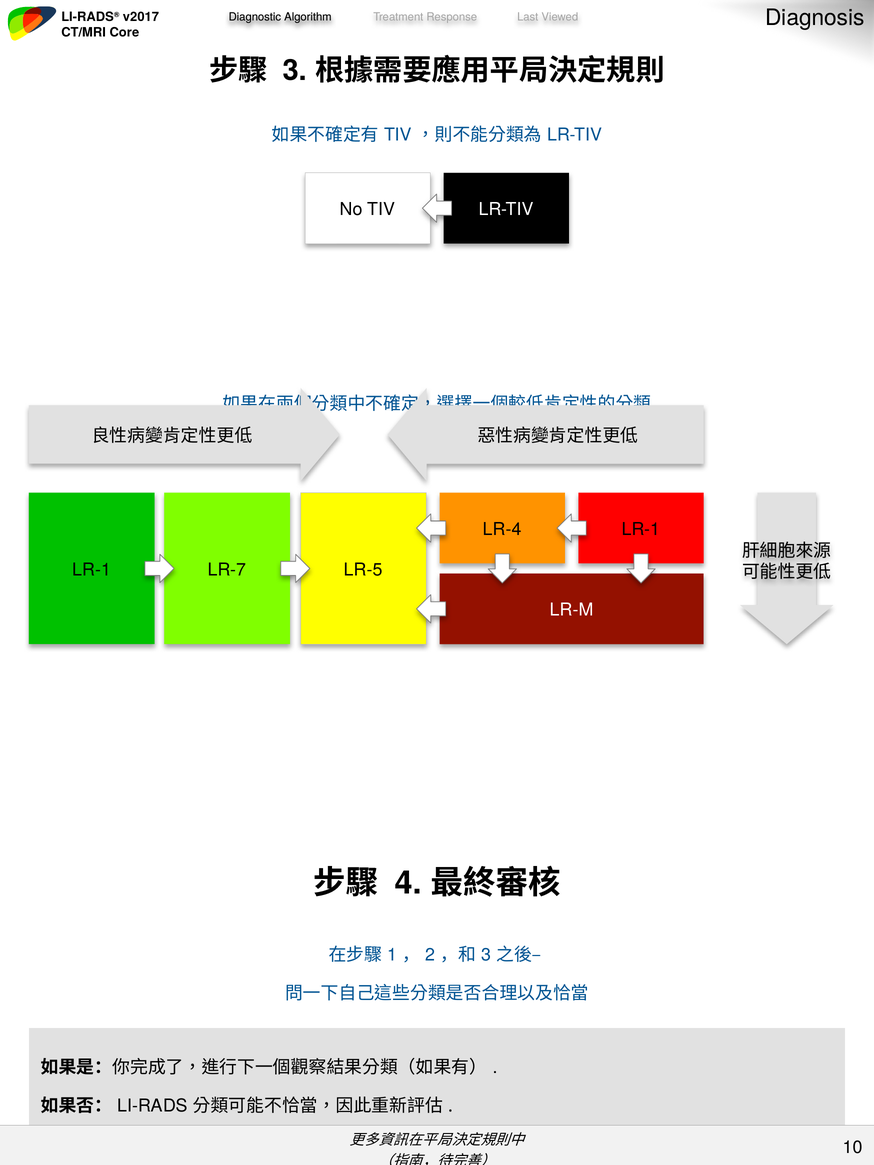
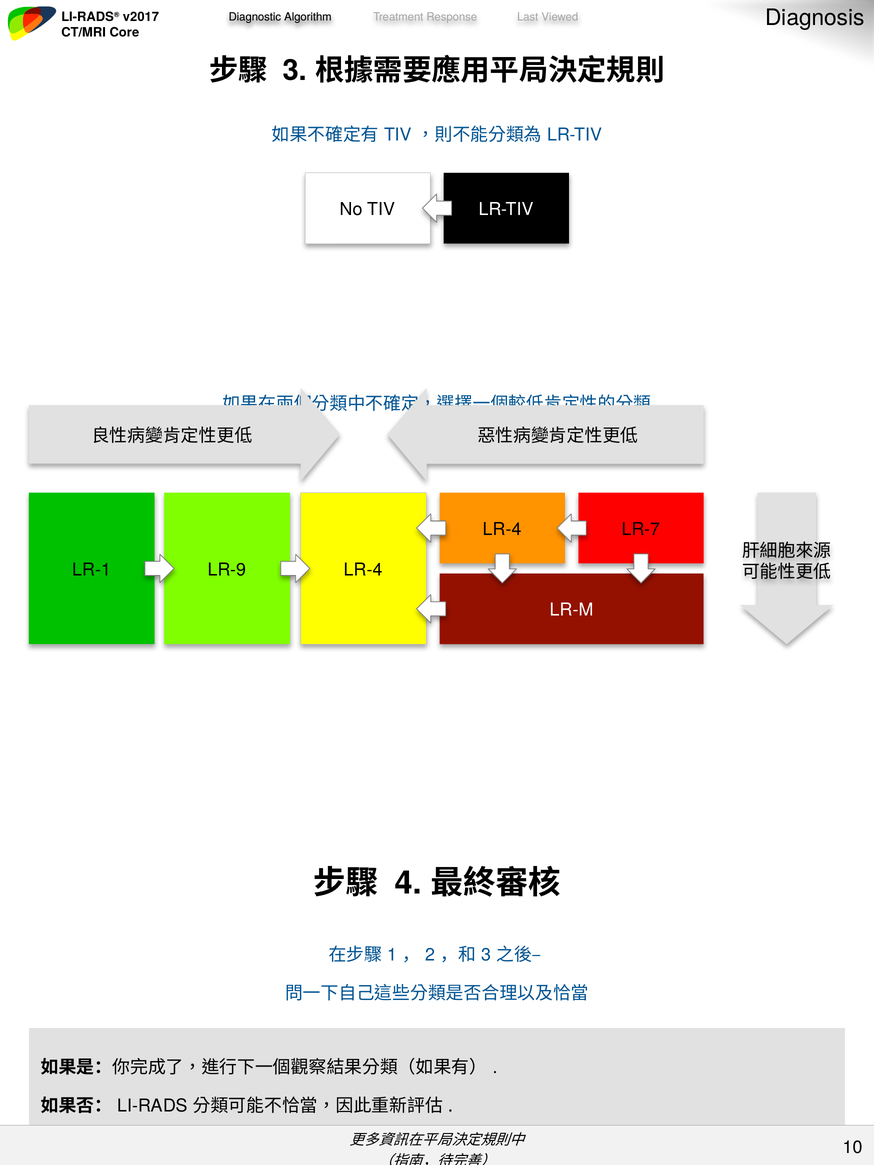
LR-4 LR-1: LR-1 -> LR-7 (641, 529)
LR-7: LR-7 -> LR-9 (227, 570)
LR-1 LR-5: LR-5 -> LR-4 (363, 570)
